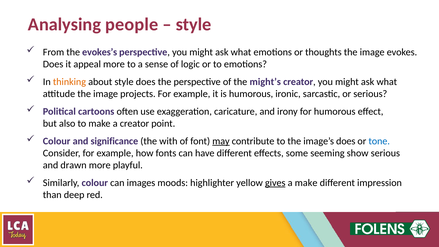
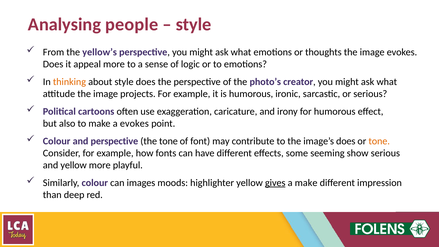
evokes’s: evokes’s -> yellow’s (100, 52)
might’s: might’s -> photo’s (265, 82)
a creator: creator -> evokes (134, 123)
and significance: significance -> perspective (114, 141)
the with: with -> tone (168, 141)
may underline: present -> none (221, 141)
tone colour: blue -> orange (379, 141)
and drawn: drawn -> yellow (74, 165)
